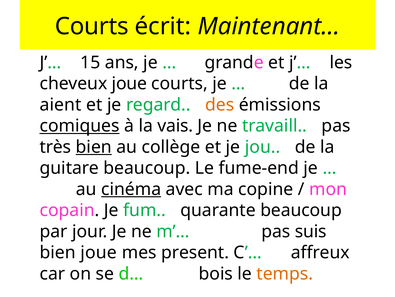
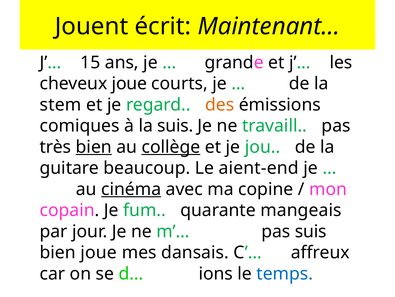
Courts: Courts -> Jouent (92, 26)
aient: aient -> stem (61, 104)
comiques underline: present -> none (80, 126)
la vais: vais -> suis (175, 126)
collège underline: none -> present (171, 147)
fume-end: fume-end -> aient-end (259, 168)
quarante beaucoup: beaucoup -> mangeais (301, 210)
present: present -> dansais (195, 252)
d…ispute bois: bois -> ions (216, 273)
temps colour: orange -> blue (285, 273)
